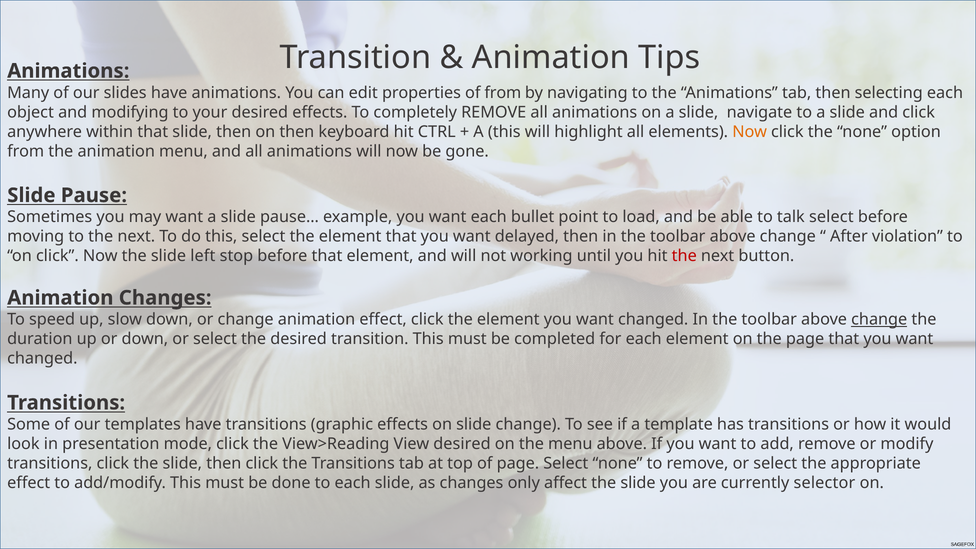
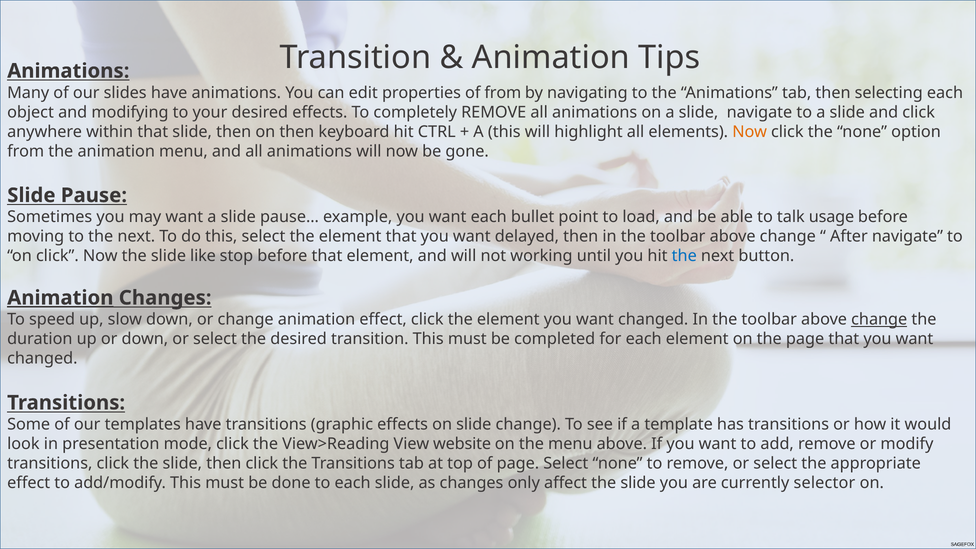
talk select: select -> usage (831, 217)
After violation: violation -> navigate (907, 237)
left: left -> like (203, 256)
the colour: red -> blue (684, 256)
Animation underline: none -> present (60, 298)
View desired: desired -> website (462, 444)
